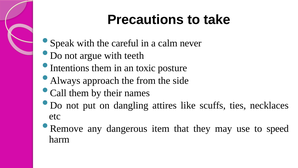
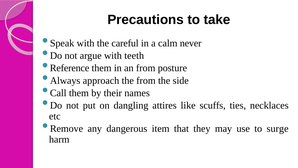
Intentions: Intentions -> Reference (70, 68)
an toxic: toxic -> from (146, 68)
speed: speed -> surge (278, 128)
